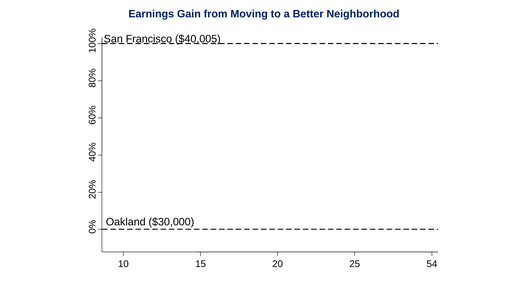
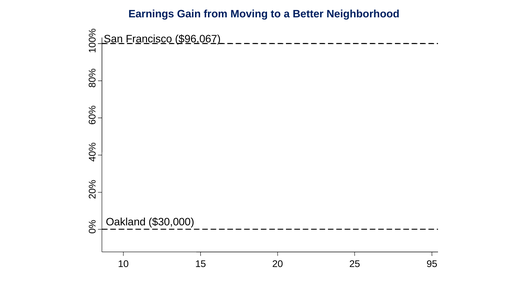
$40,005: $40,005 -> $96,067 (198, 39)
54: 54 -> 95 (432, 264)
